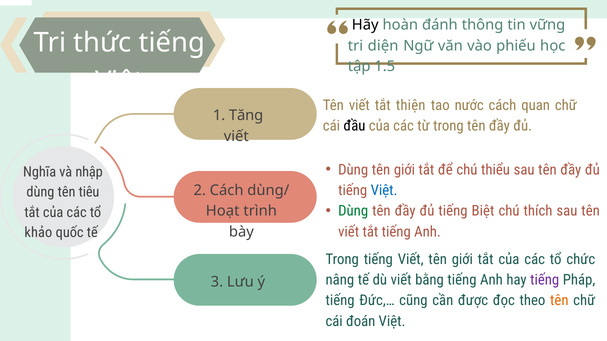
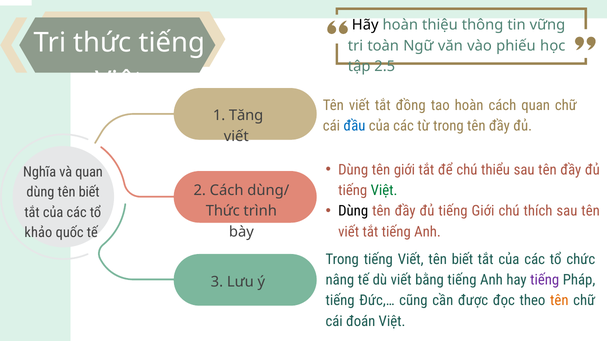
đánh: đánh -> thiệu (440, 25)
diện: diện -> toàn (383, 46)
1.5: 1.5 -> 2.5 (385, 66)
thiện: thiện -> đồng (411, 105)
tao nước: nước -> hoàn (469, 105)
đầu colour: black -> blue (354, 126)
và nhập: nhập -> quan (89, 172)
Việt colour: blue -> green (384, 191)
dùng tên tiêu: tiêu -> biết (89, 193)
Dùng colour: green -> black (353, 211)
tiếng Biệt: Biệt -> Giới (483, 211)
Hoạt: Hoạt -> Thức (223, 211)
giới: giới -> biết (462, 260)
